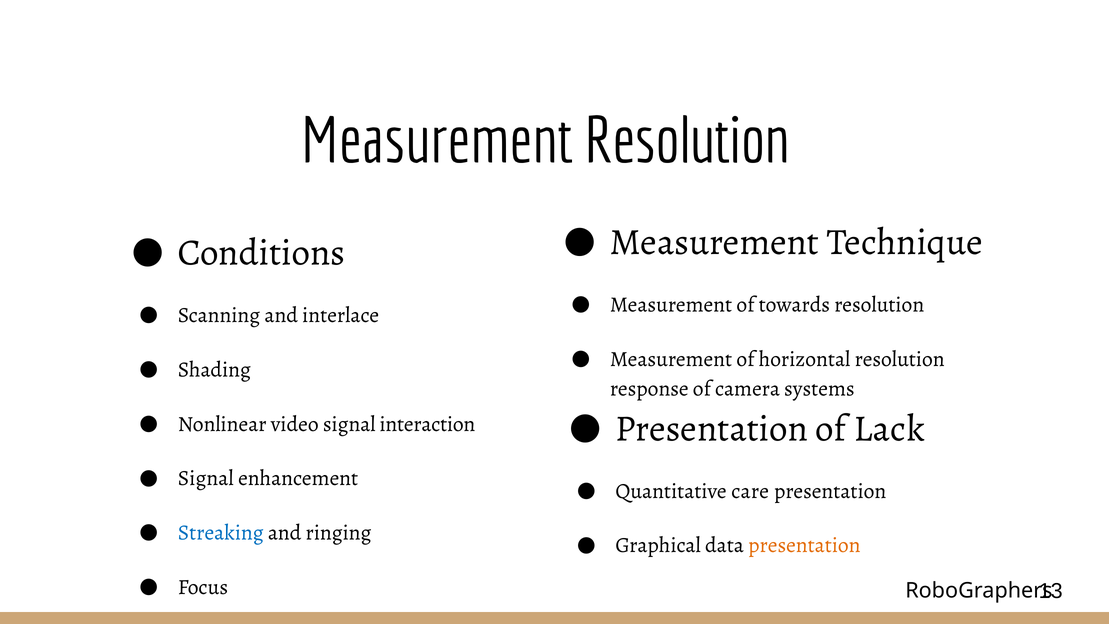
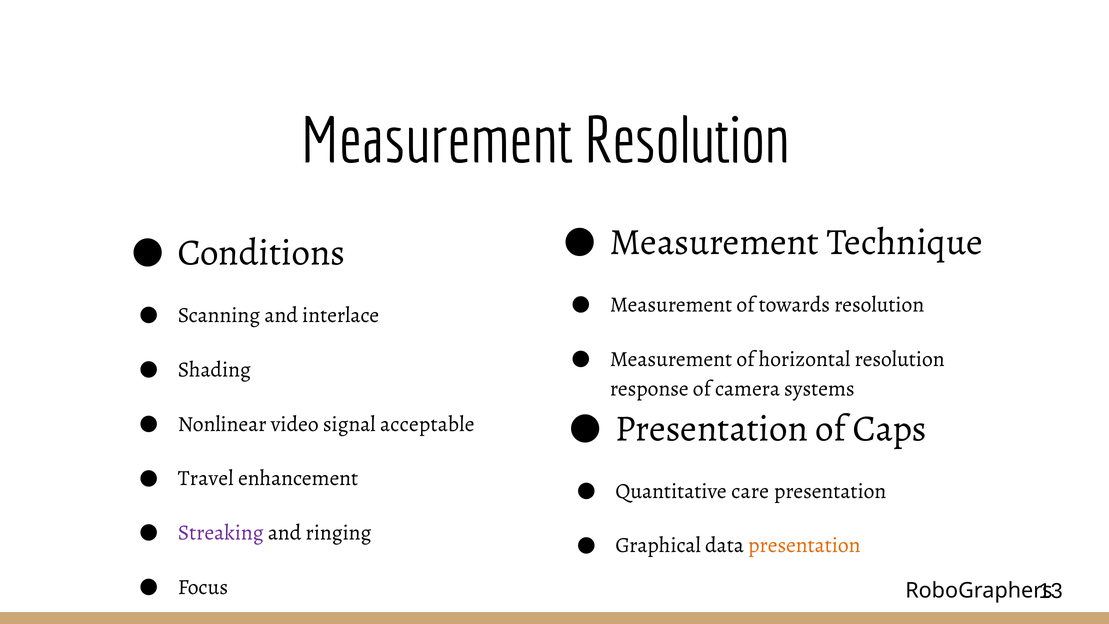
Lack: Lack -> Caps (890, 428)
interaction: interaction -> acceptable (427, 424)
Signal: Signal -> Travel (206, 478)
Streaking colour: blue -> purple (221, 533)
